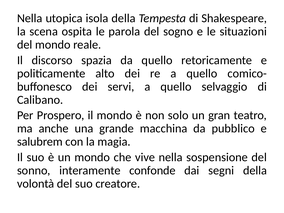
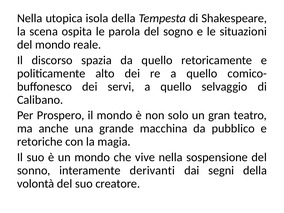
salubrem: salubrem -> retoriche (40, 142)
confonde: confonde -> derivanti (152, 170)
